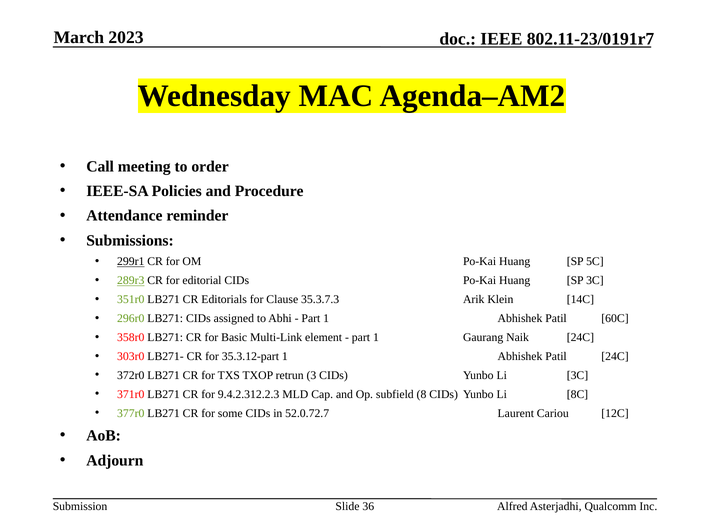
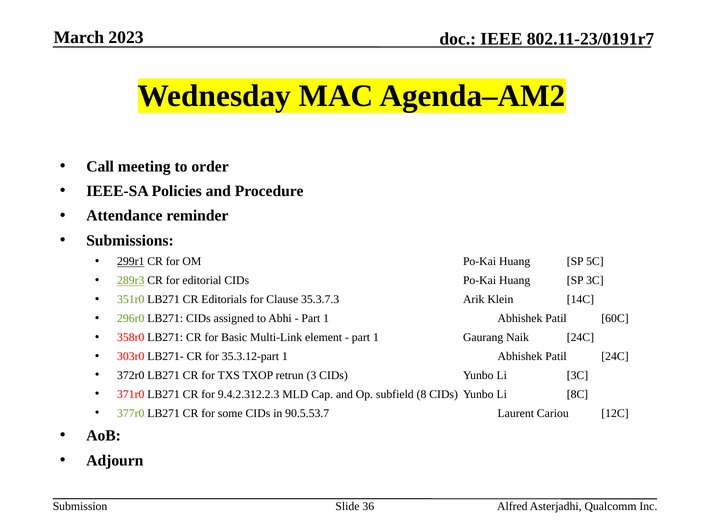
52.0.72.7: 52.0.72.7 -> 90.5.53.7 (307, 413)
